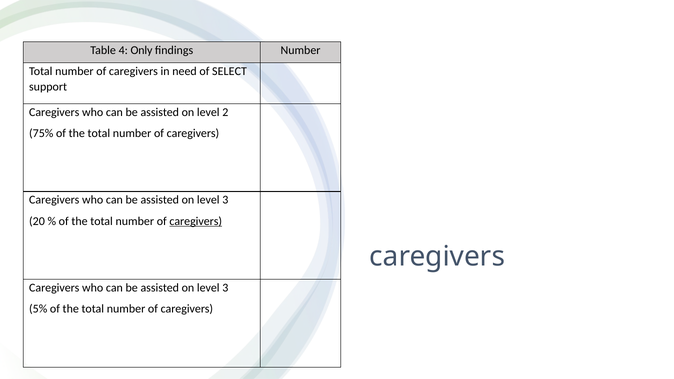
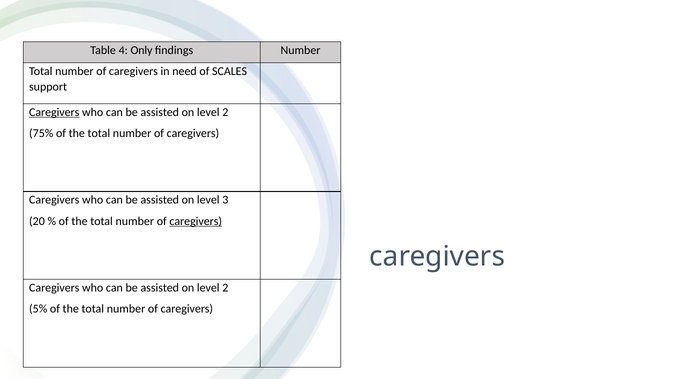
SELECT: SELECT -> SCALES (230, 71)
Caregivers underline: none -> present (54, 112)
3: 3 -> 2 (225, 288)
